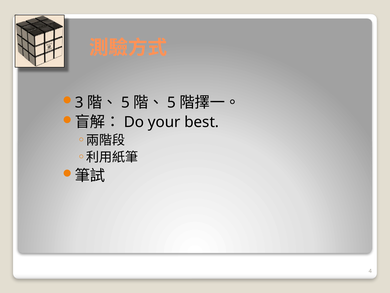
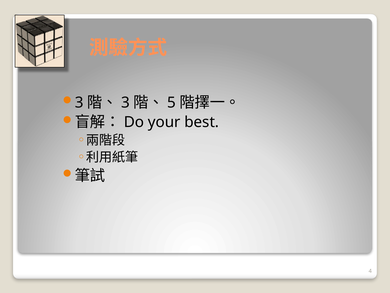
5: 5 -> 3 (125, 102)
